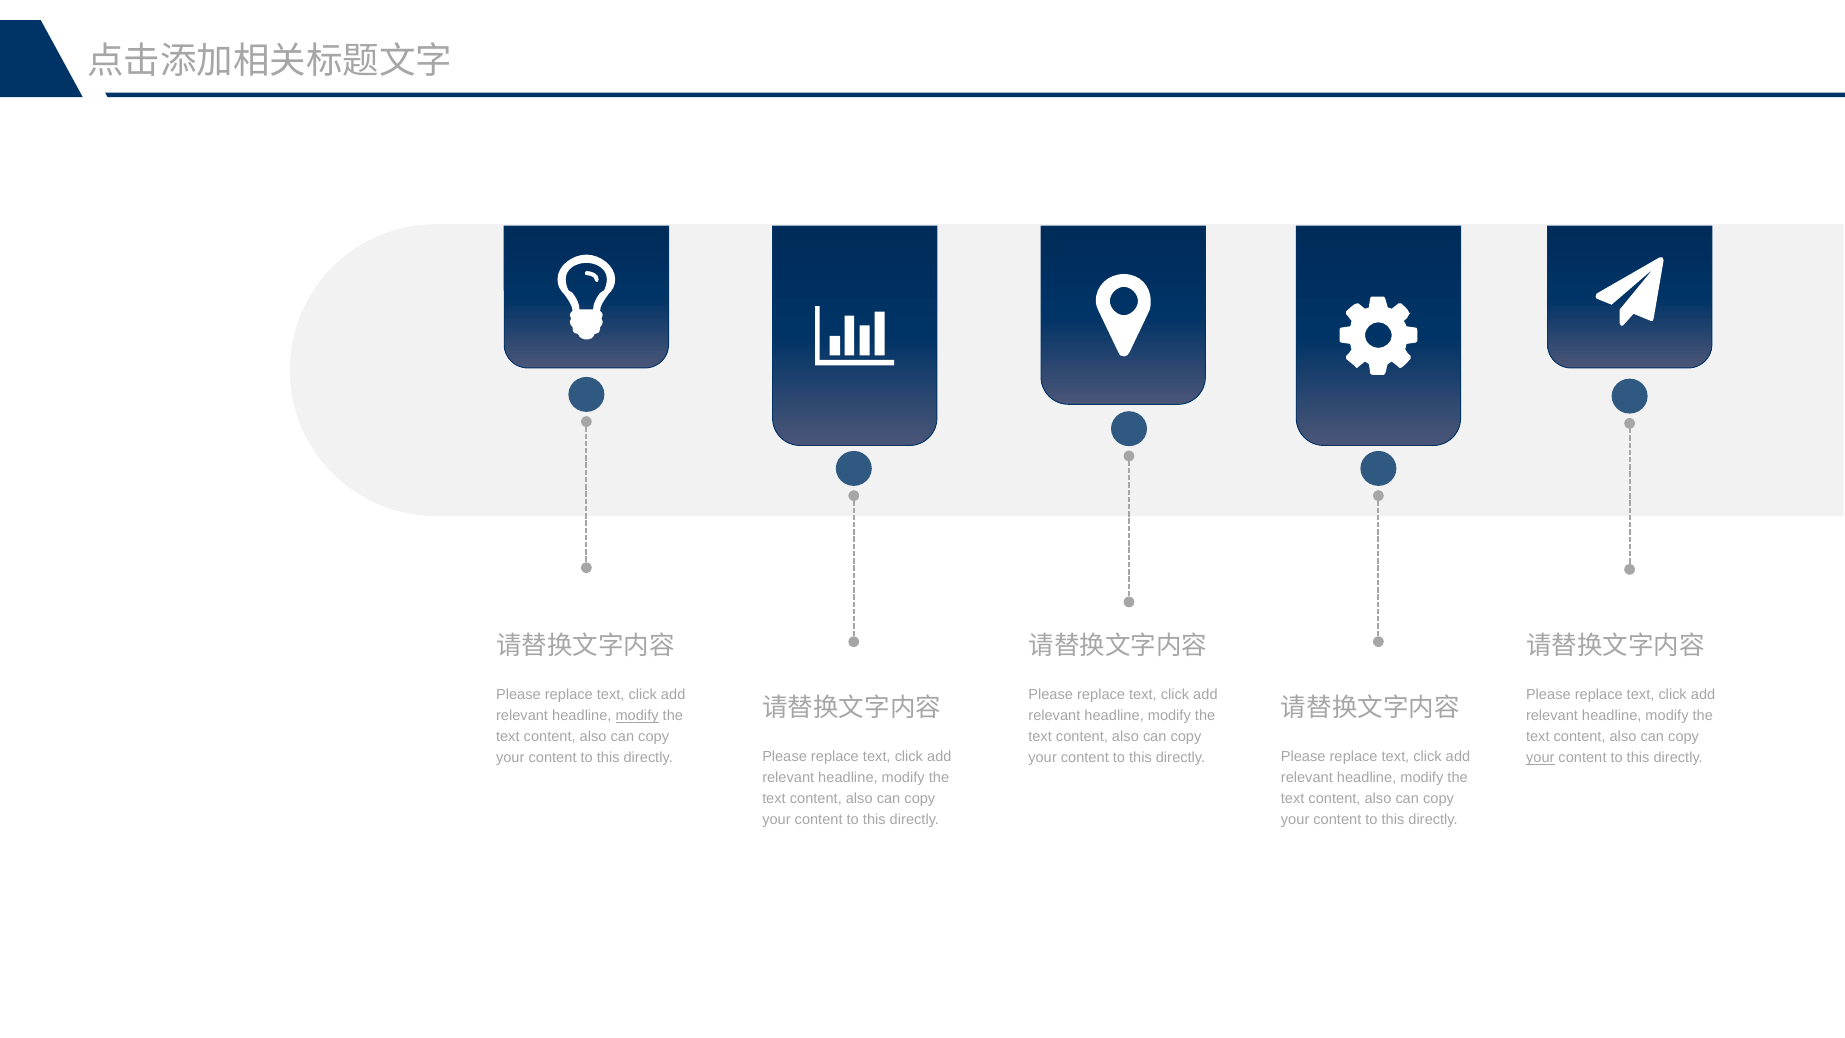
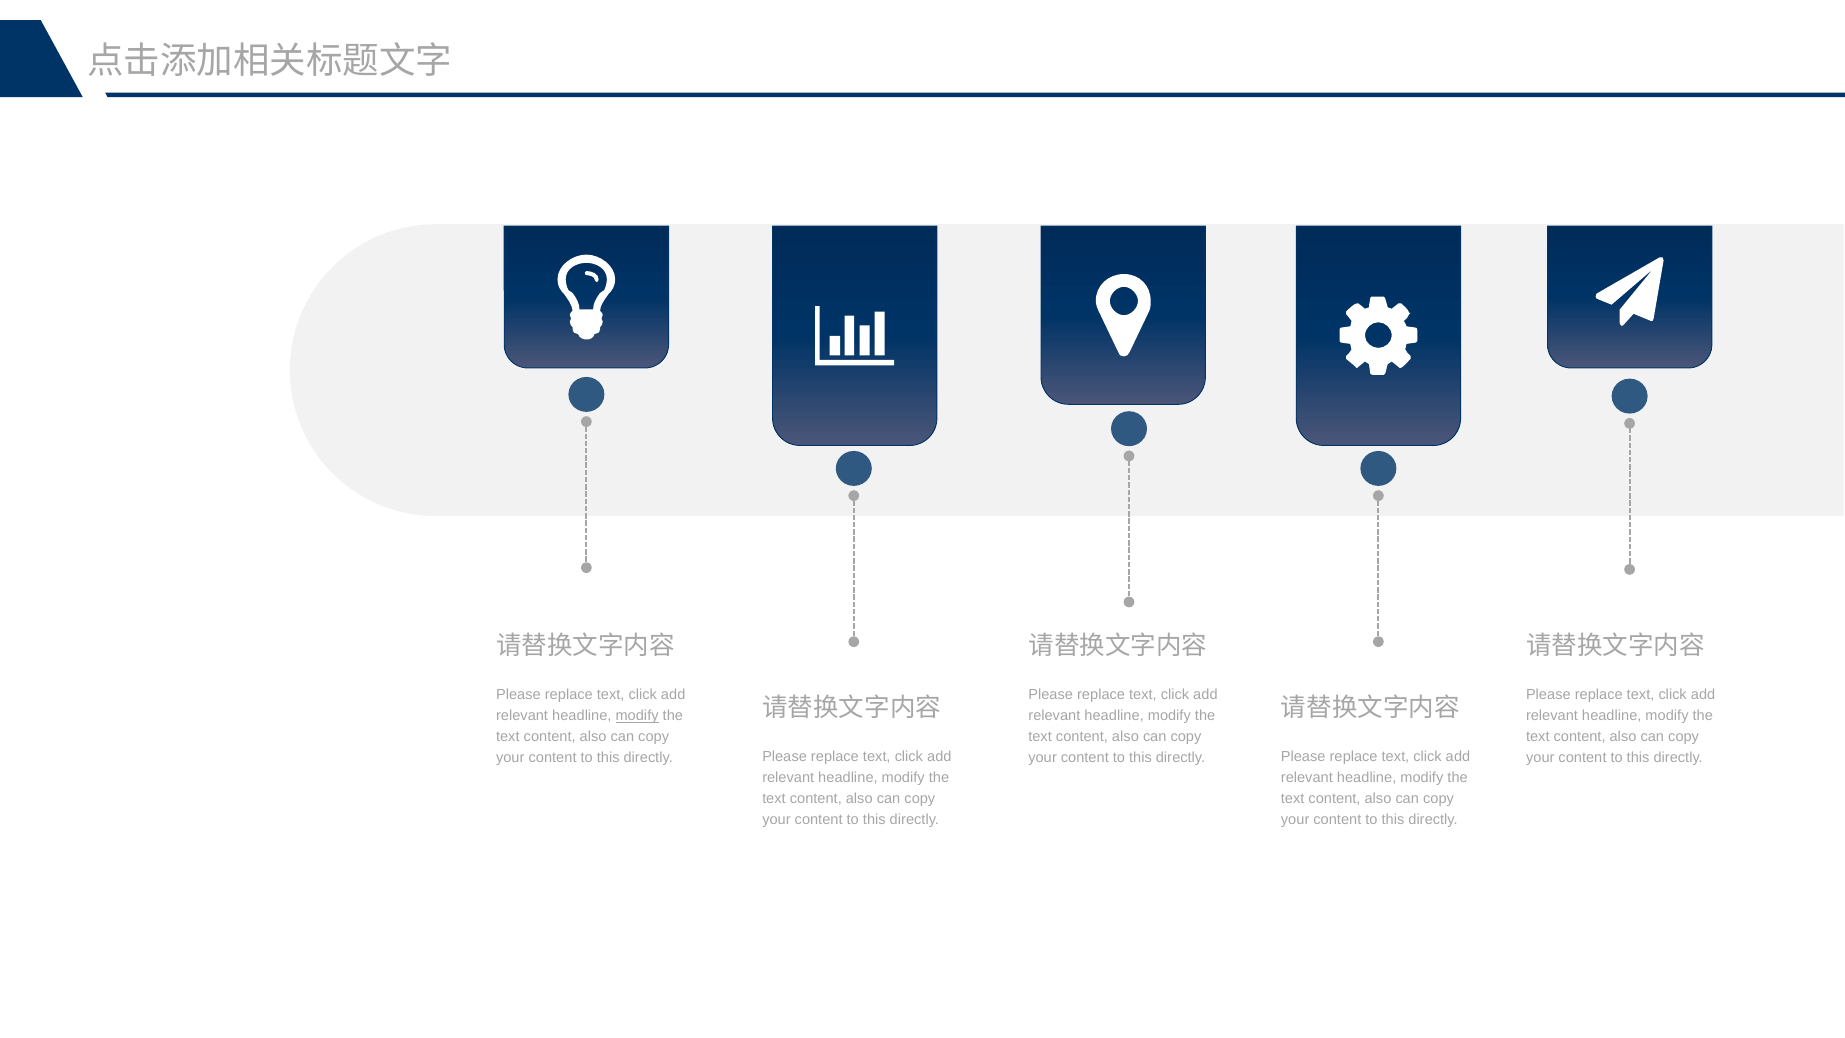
your underline: present -> none (1540, 758)
